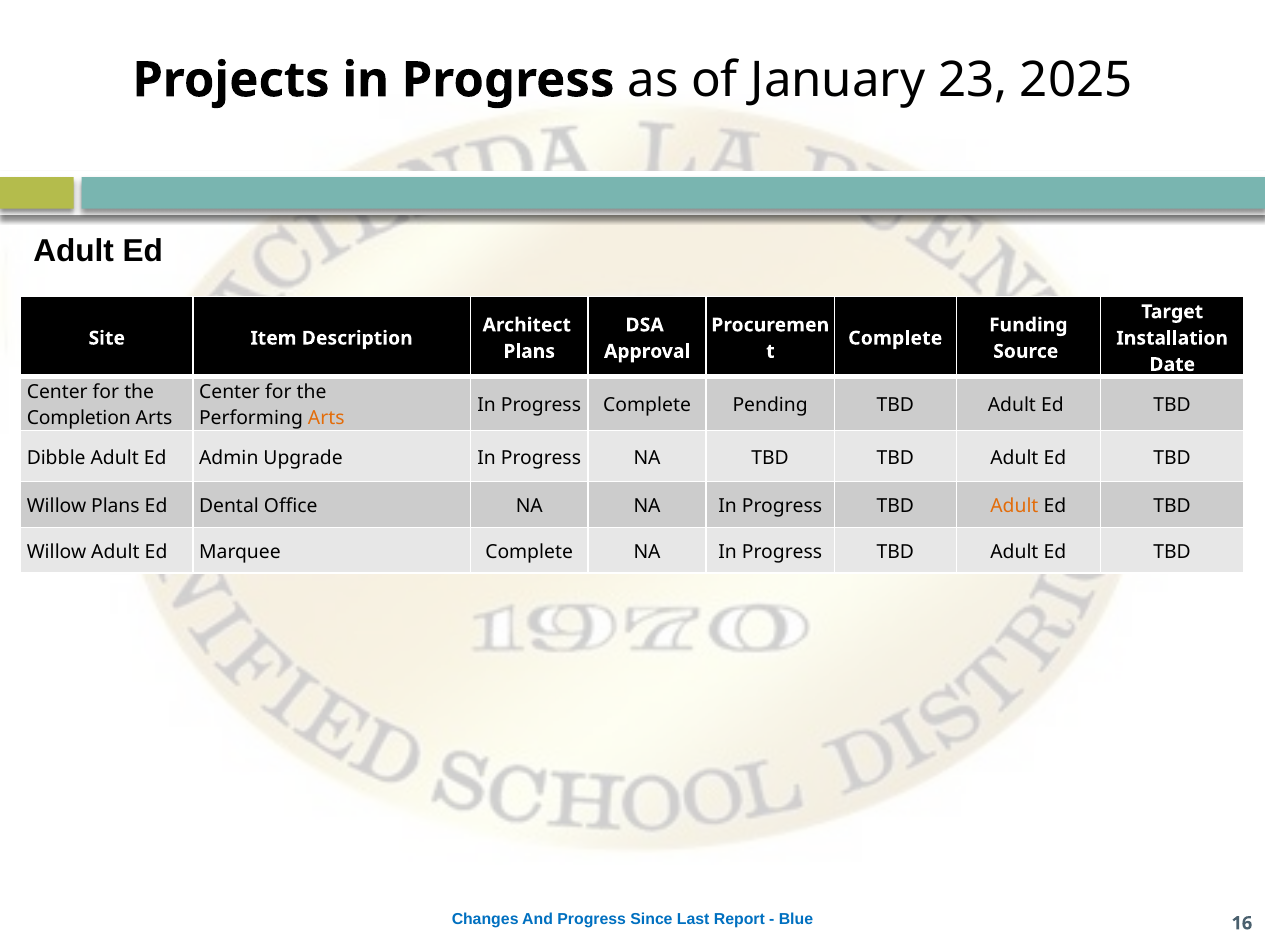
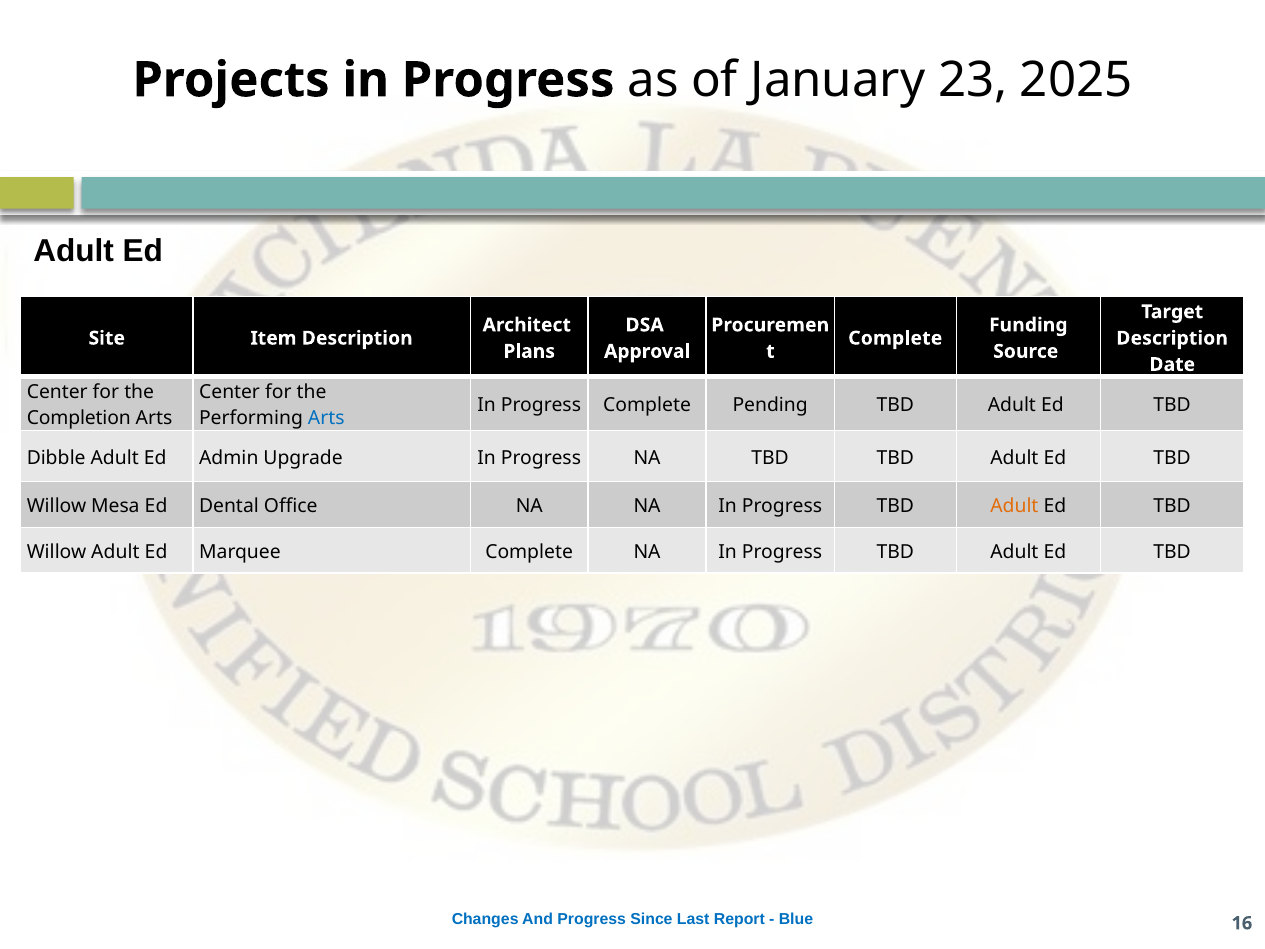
Installation: Installation -> Description (1172, 338)
Arts colour: orange -> blue (326, 418)
Willow Plans: Plans -> Mesa (115, 506)
